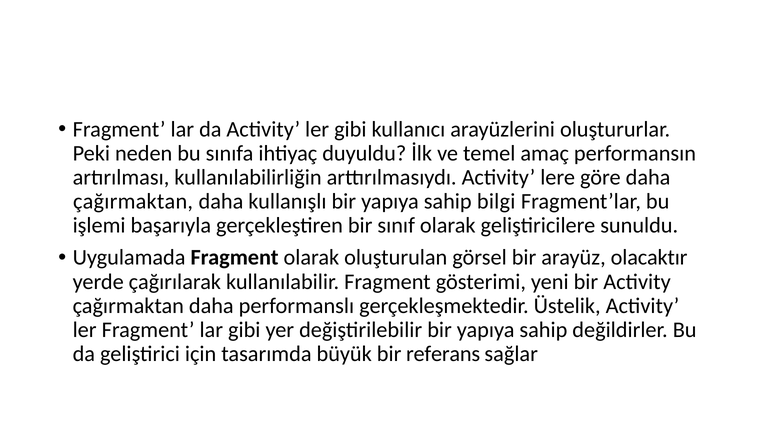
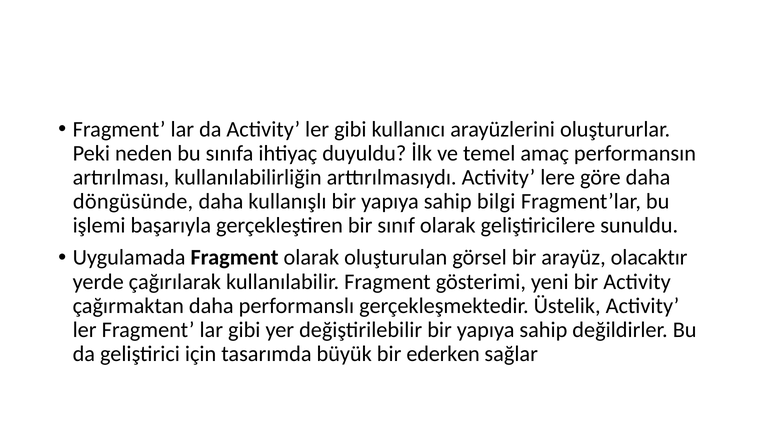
çağırmaktan: çağırmaktan -> döngüsünde (133, 202)
referans: referans -> ederken (443, 354)
